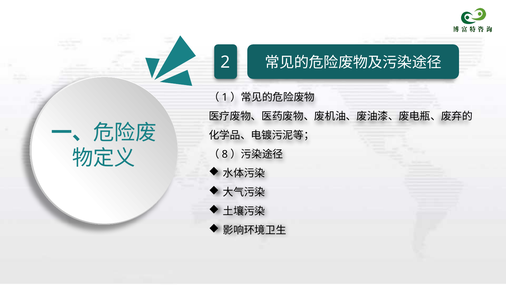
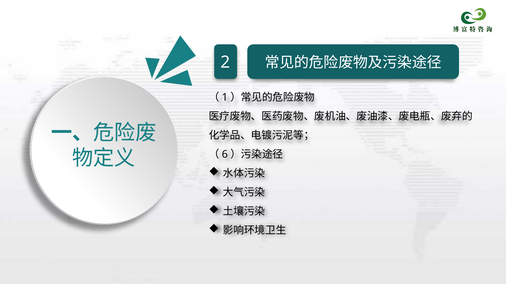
8: 8 -> 6 (225, 154)
